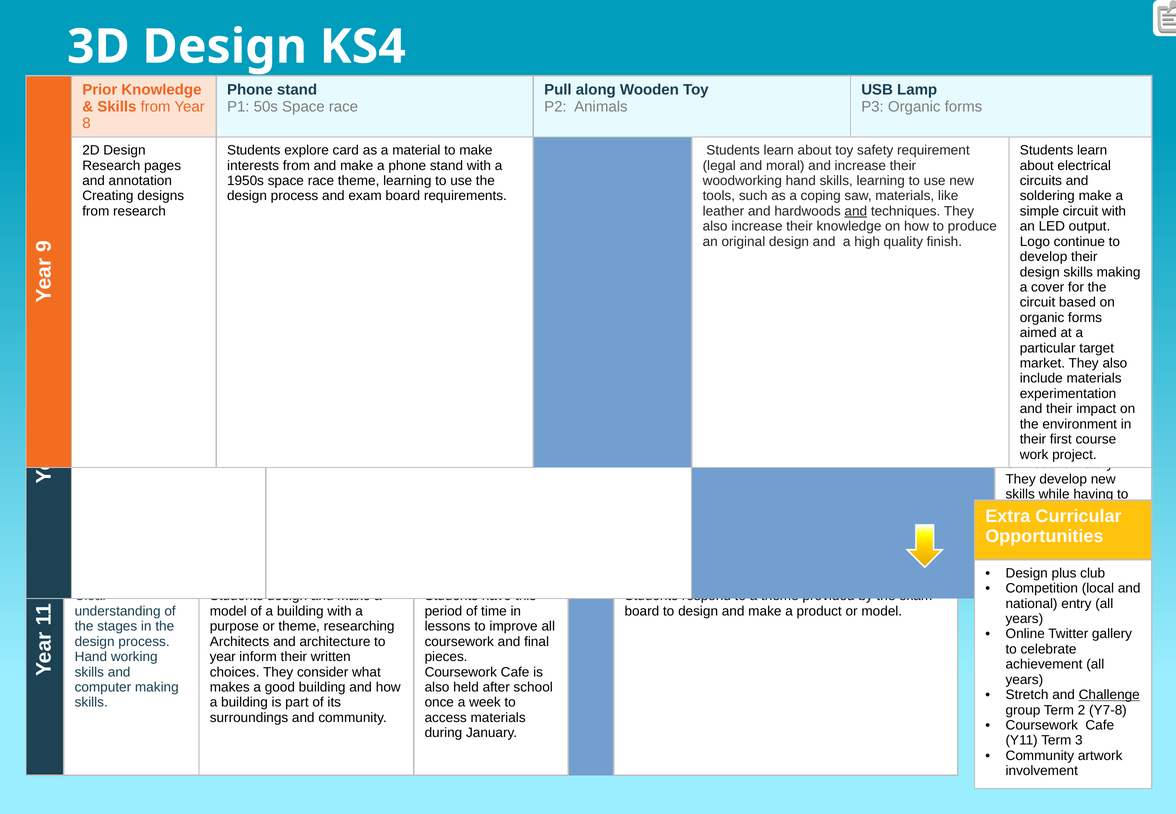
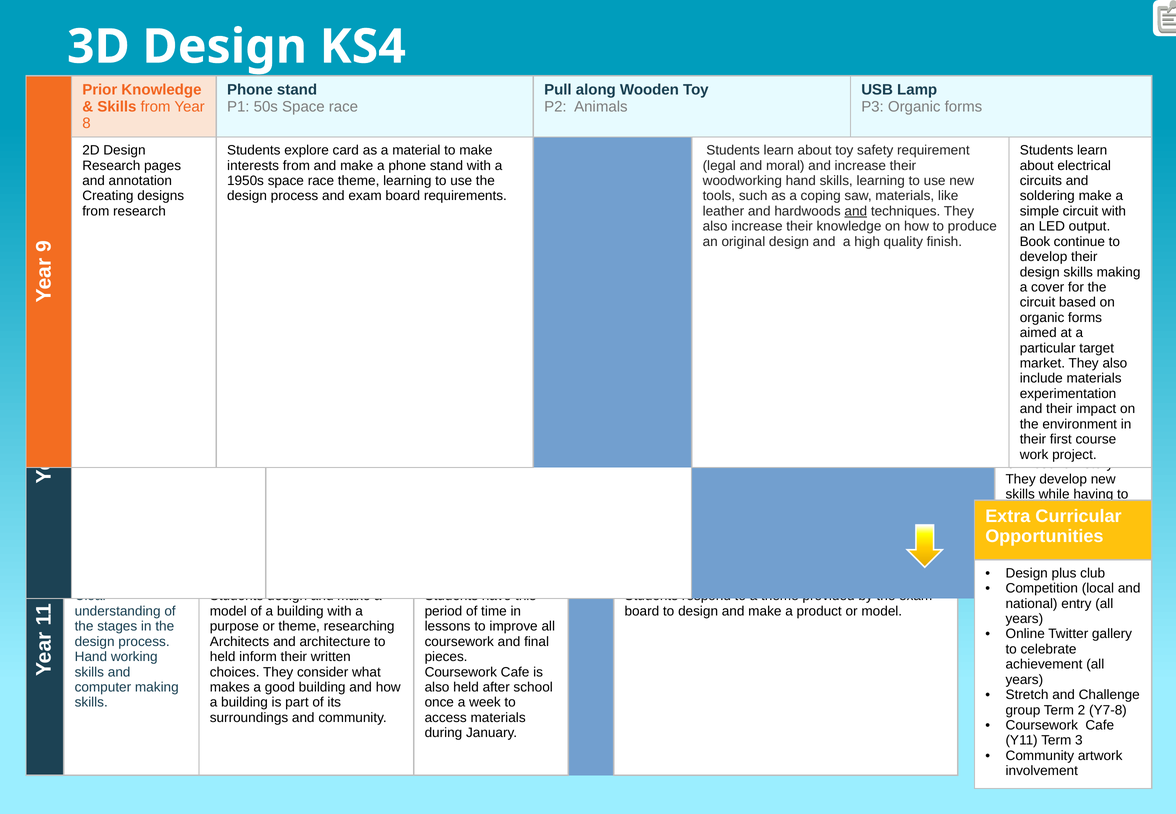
Logo: Logo -> Book (1035, 242)
year: year -> held (223, 657)
Challenge underline: present -> none (1109, 695)
